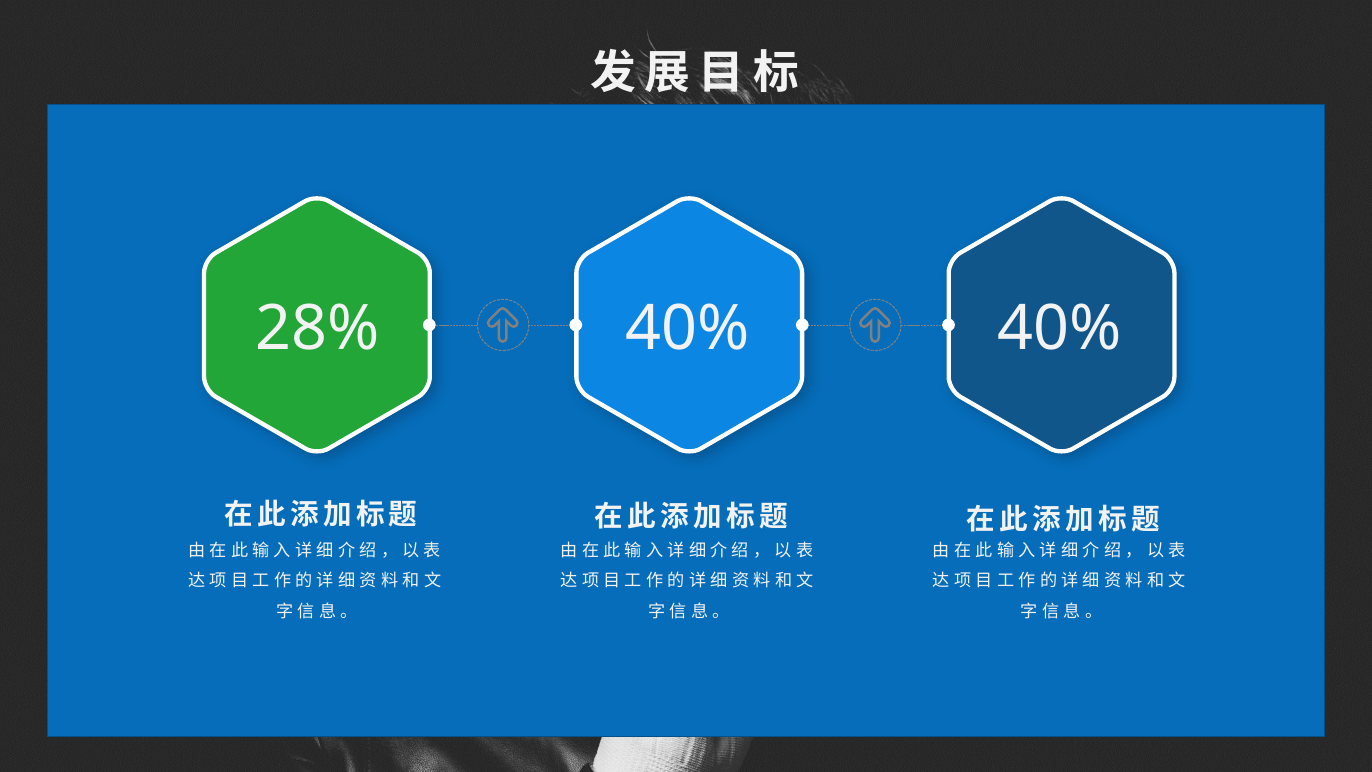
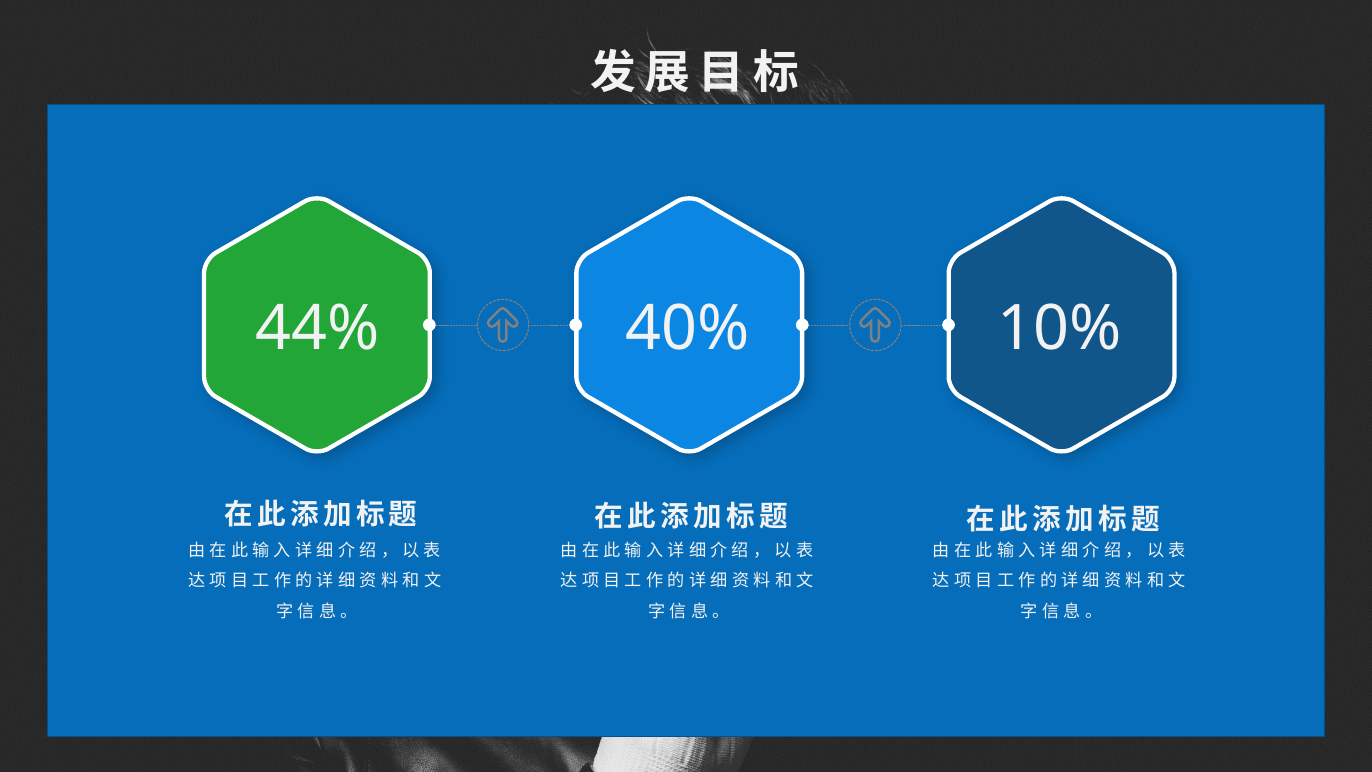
28%: 28% -> 44% (318, 329)
40% 40%: 40% -> 10% (1059, 329)
